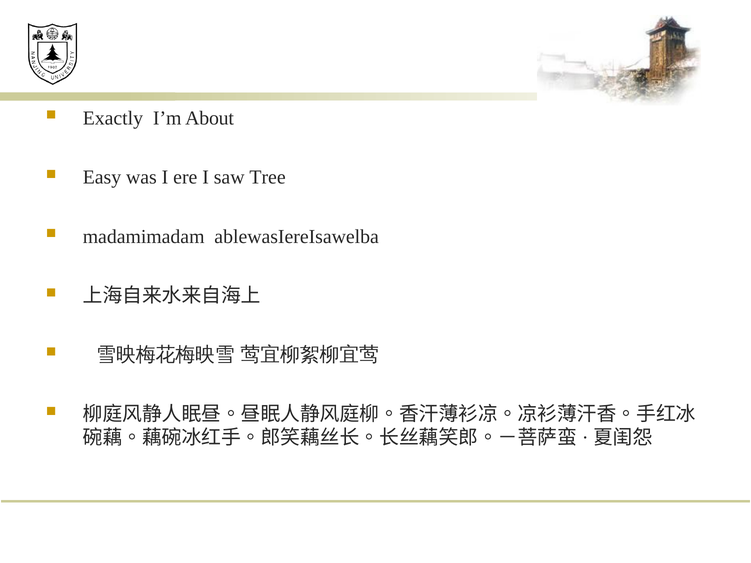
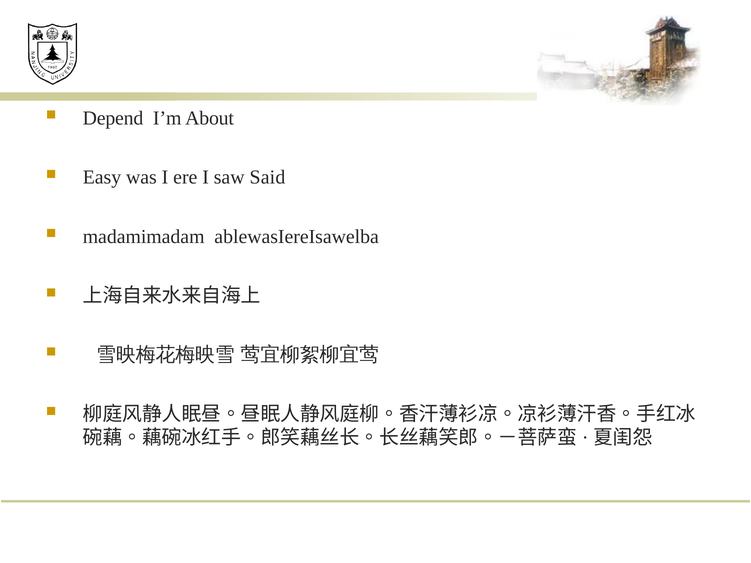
Exactly: Exactly -> Depend (113, 118)
Tree: Tree -> Said (267, 177)
